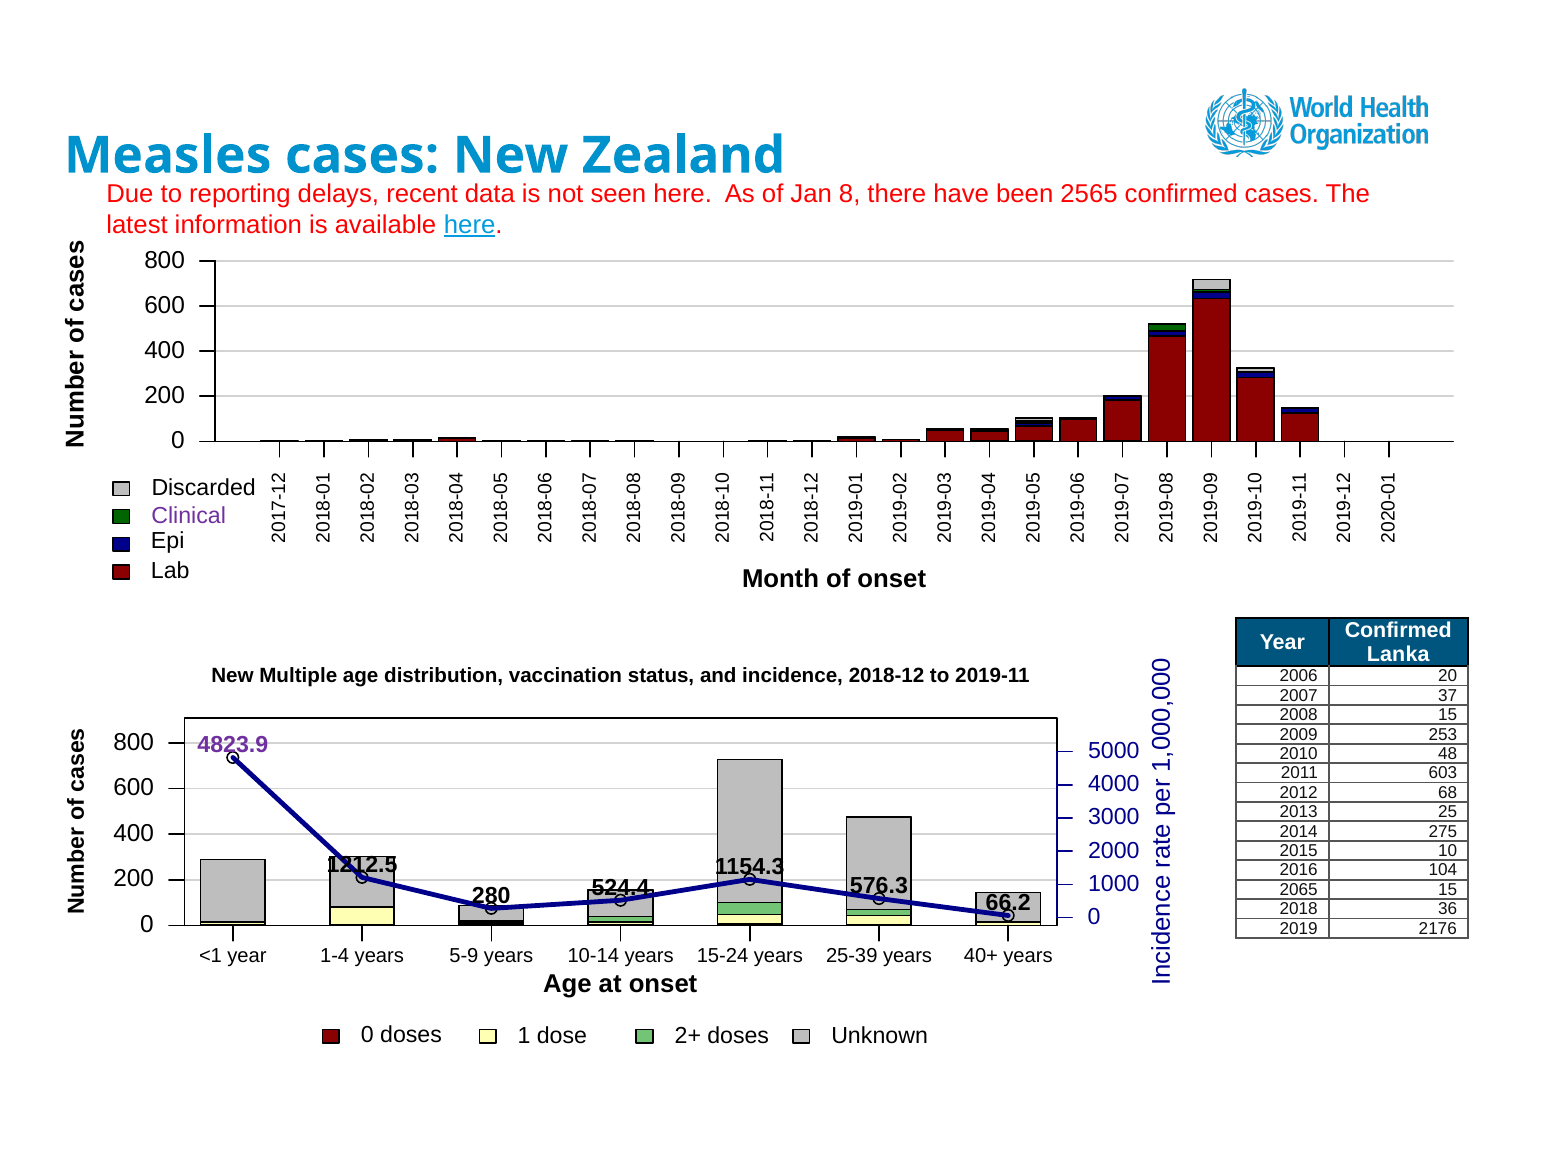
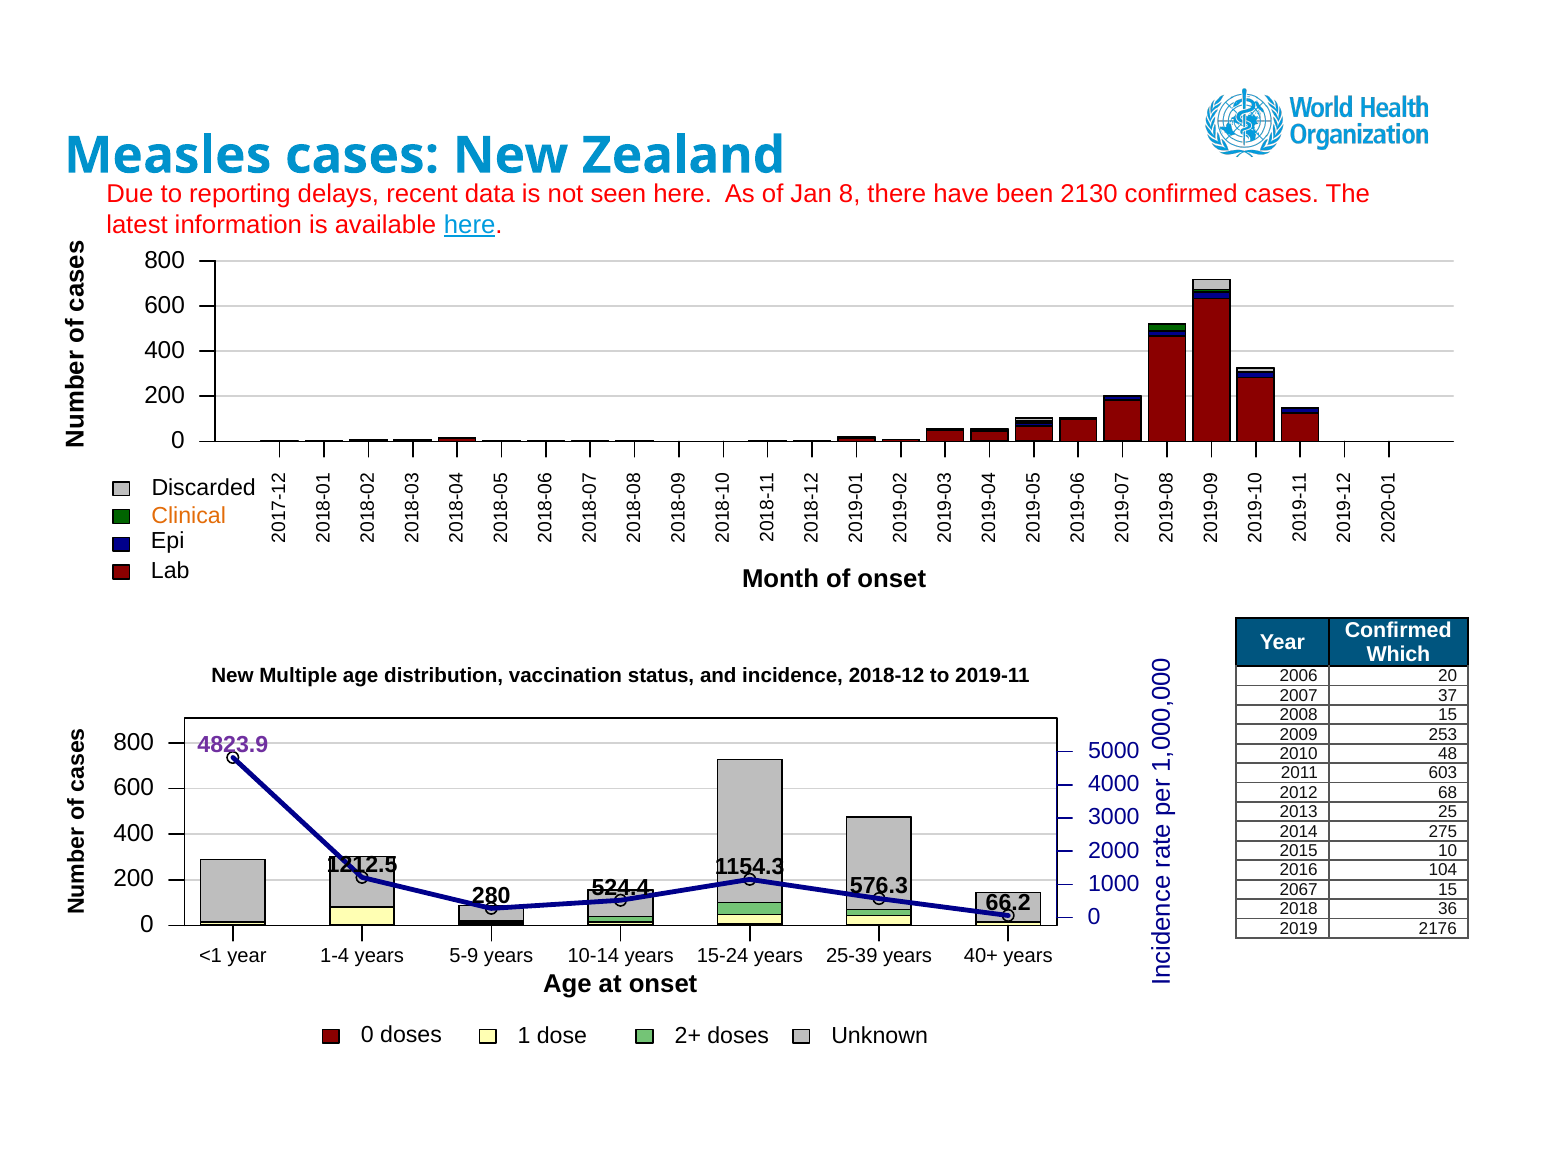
2565: 2565 -> 2130 (1089, 194)
Clinical colour: purple -> orange (189, 515)
Lanka: Lanka -> Which (1398, 654)
2065: 2065 -> 2067 (1299, 889)
